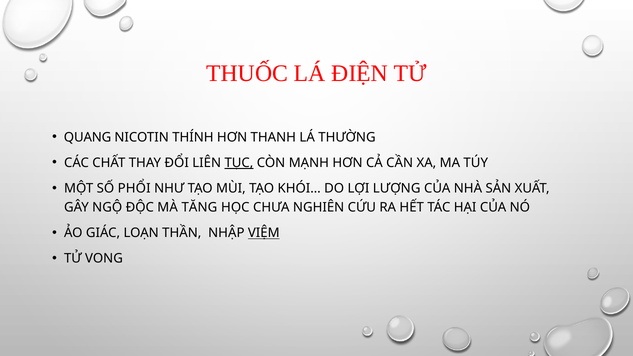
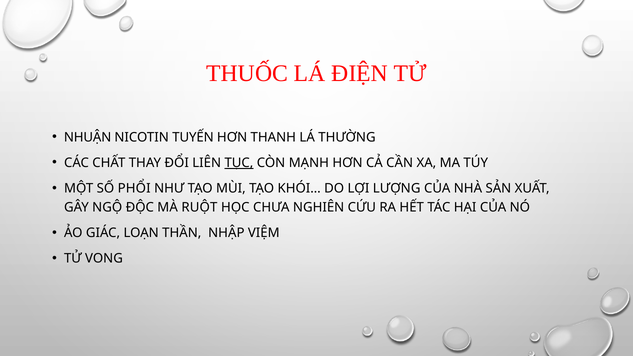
QUANG: QUANG -> NHUẬN (88, 137)
THÍNH: THÍNH -> TUYẾN (193, 137)
TĂNG: TĂNG -> RUỘT (199, 207)
VIỆM underline: present -> none (264, 233)
